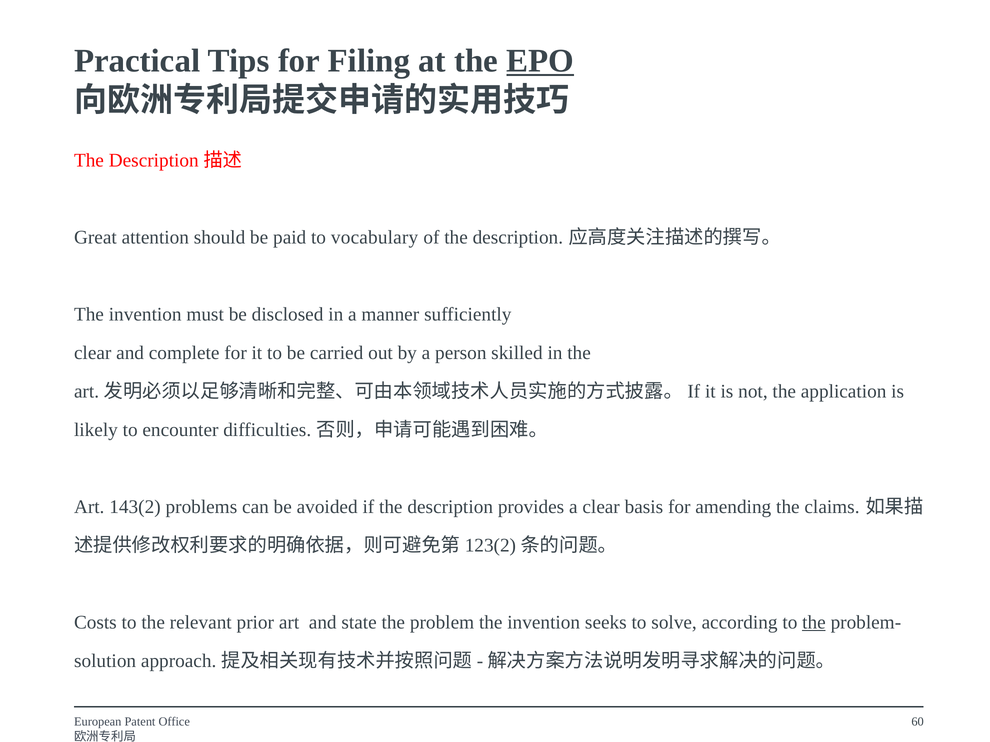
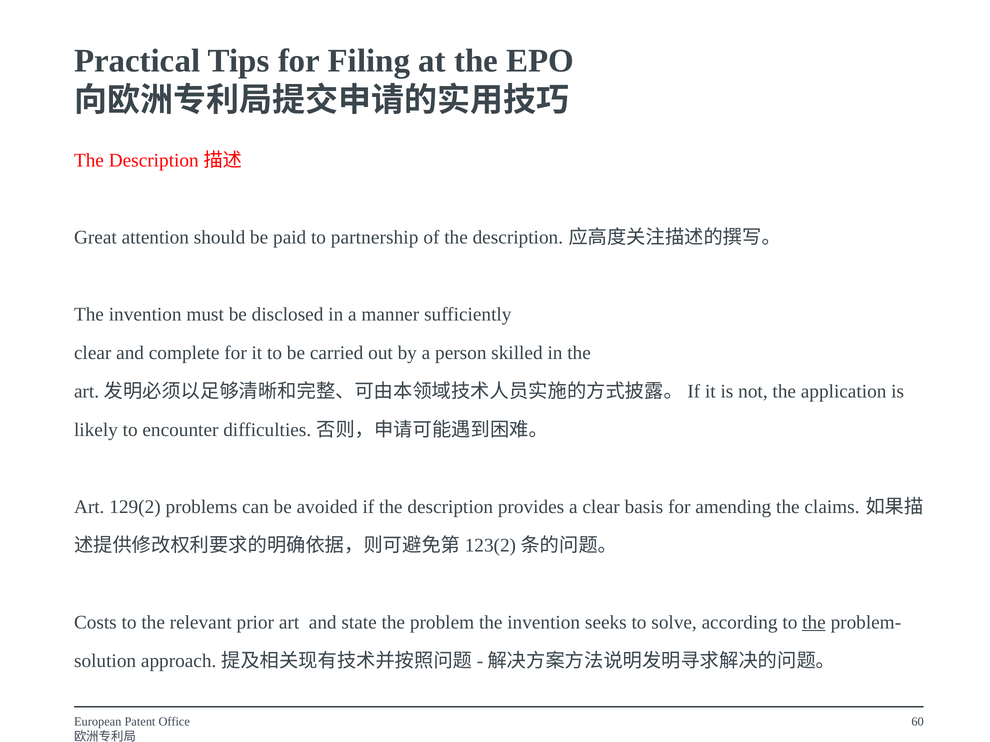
EPO underline: present -> none (540, 61)
vocabulary: vocabulary -> partnership (375, 238)
143(2: 143(2 -> 129(2 (135, 507)
